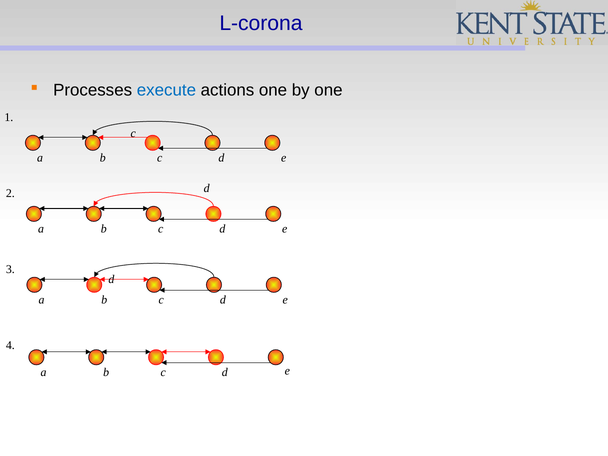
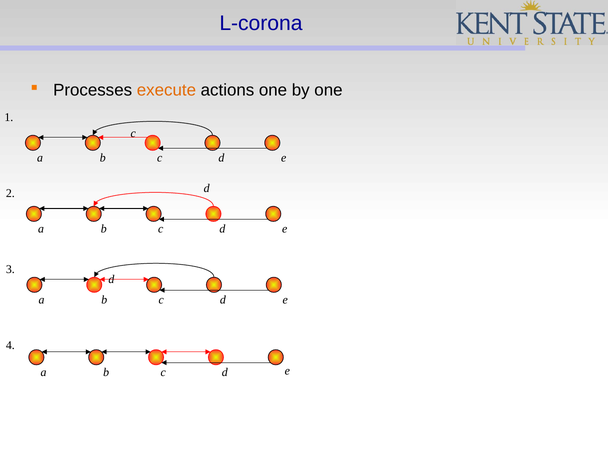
execute colour: blue -> orange (166, 90)
